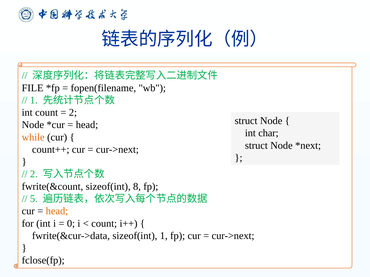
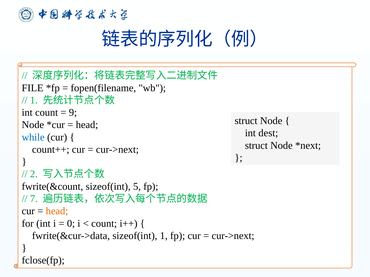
2: 2 -> 9 (73, 113)
char: char -> dest (268, 133)
while colour: orange -> blue (33, 137)
8: 8 -> 5 (137, 187)
5: 5 -> 7 (34, 199)
